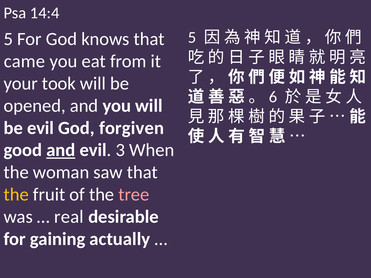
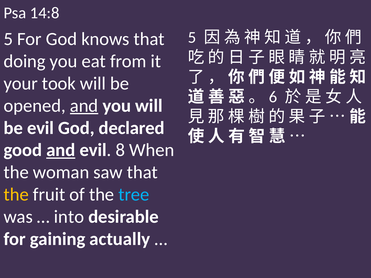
14:4: 14:4 -> 14:8 (45, 13)
came: came -> doing (25, 61)
and underline: none -> present (84, 106)
forgiven: forgiven -> declared (132, 128)
3: 3 -> 8 (120, 150)
tree colour: pink -> light blue (134, 195)
real: real -> into (69, 217)
